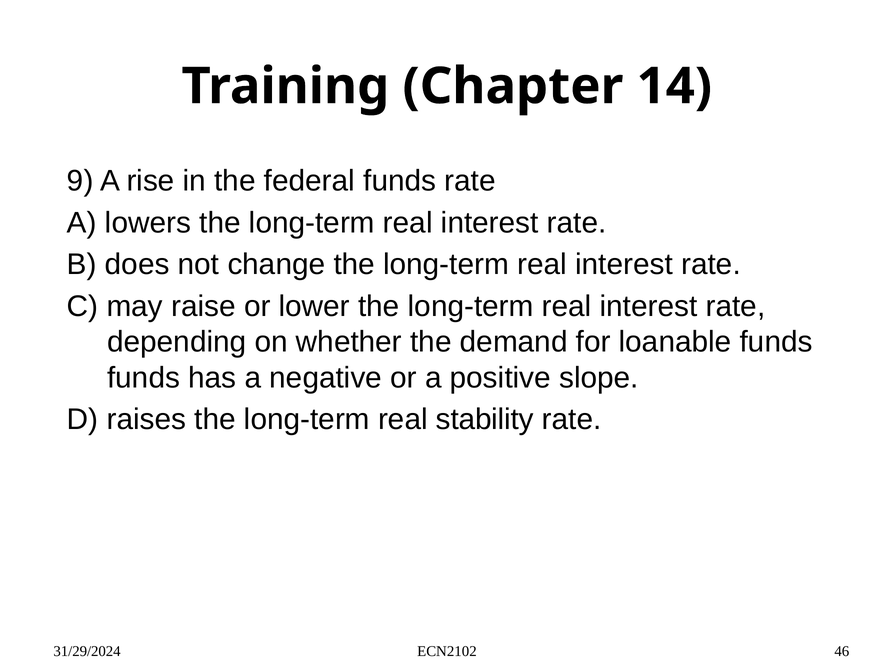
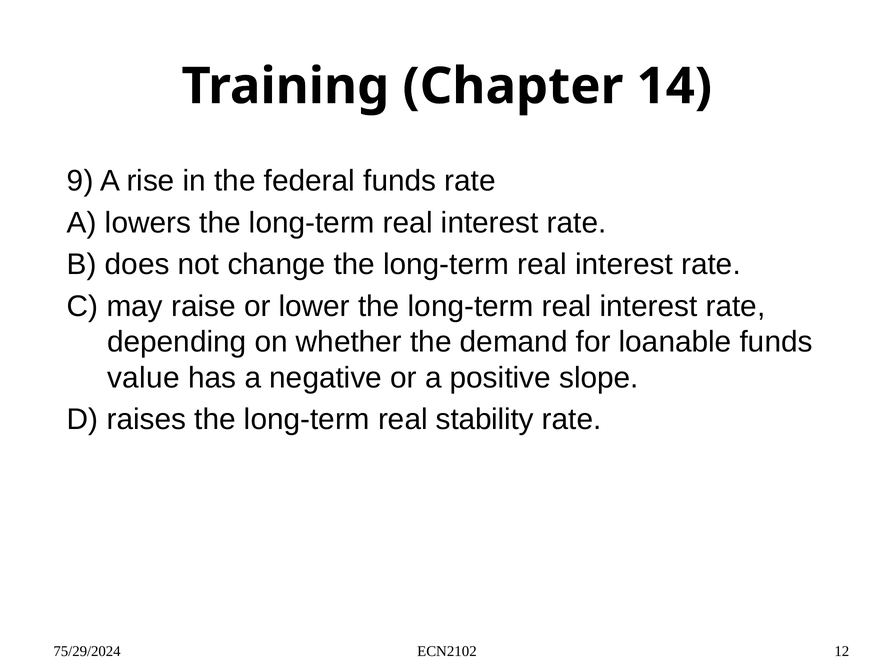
funds: funds -> value (143, 378)
31/29/2024: 31/29/2024 -> 75/29/2024 (87, 651)
46: 46 -> 12 (842, 651)
